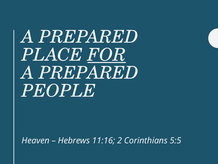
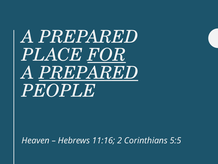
PREPARED underline: none -> present (89, 73)
